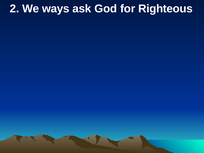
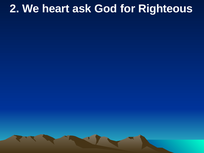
ways: ways -> heart (56, 9)
